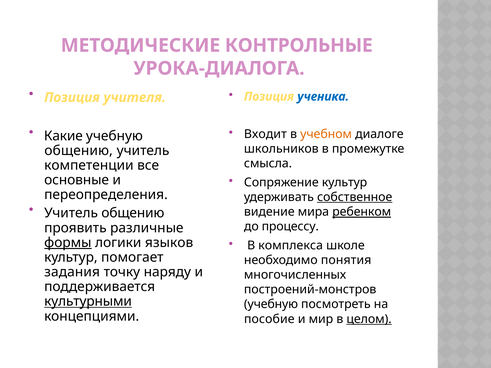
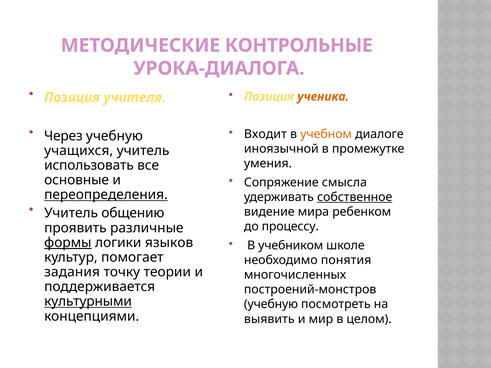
ученика colour: blue -> orange (323, 97)
Какие: Какие -> Через (63, 136)
школьников: школьников -> иноязычной (281, 149)
общению: общению -> учащихся (79, 151)
смысла: смысла -> умения (268, 164)
компетенции: компетенции -> использовать (89, 165)
Сопряжение культур: культур -> смысла (344, 183)
переопределения underline: none -> present (106, 195)
ребенком underline: present -> none (362, 212)
комплекса: комплекса -> учебником (291, 246)
наряду: наряду -> теории (167, 272)
пособие: пособие -> выявить (269, 319)
целом underline: present -> none (369, 319)
